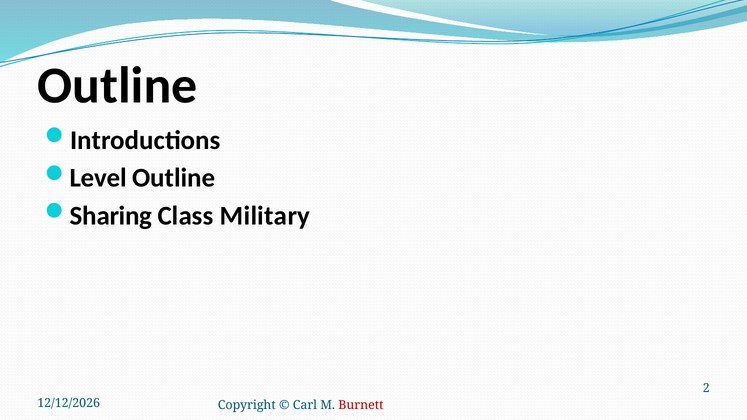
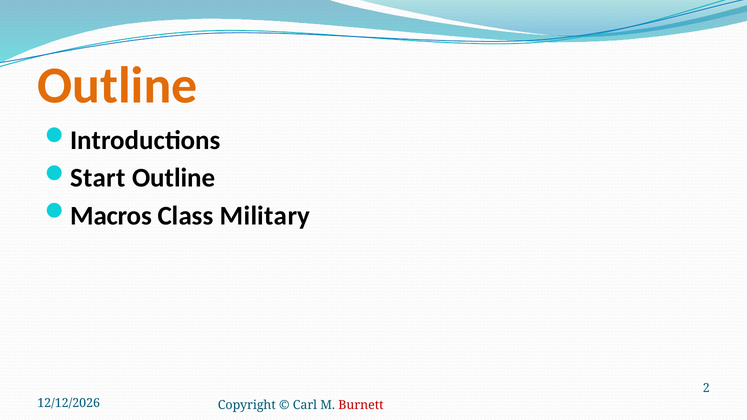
Outline colour: black -> orange (117, 86)
Level: Level -> Start (98, 178)
Sharing: Sharing -> Macros (111, 216)
